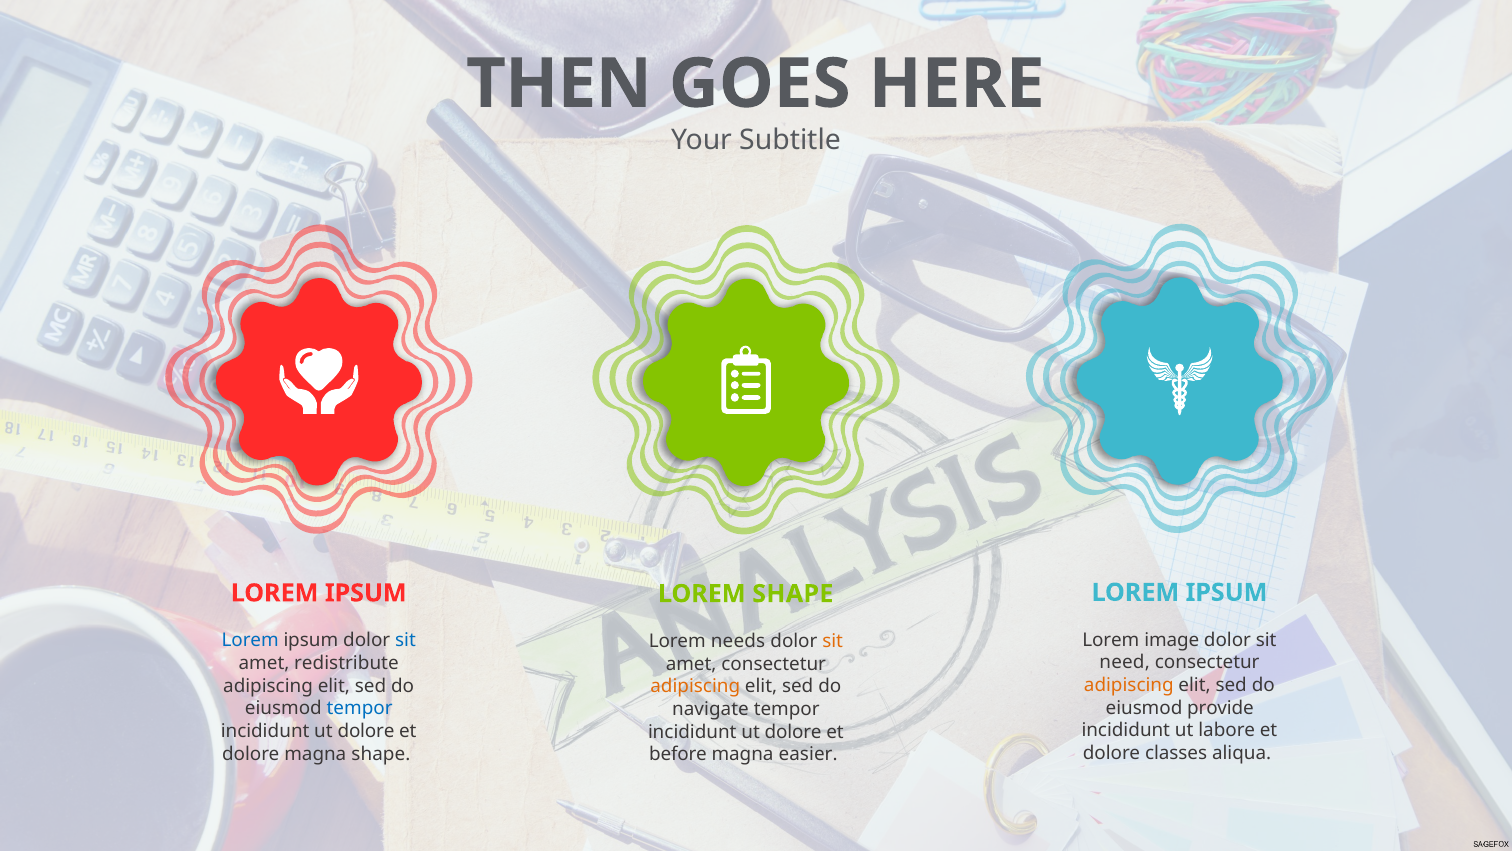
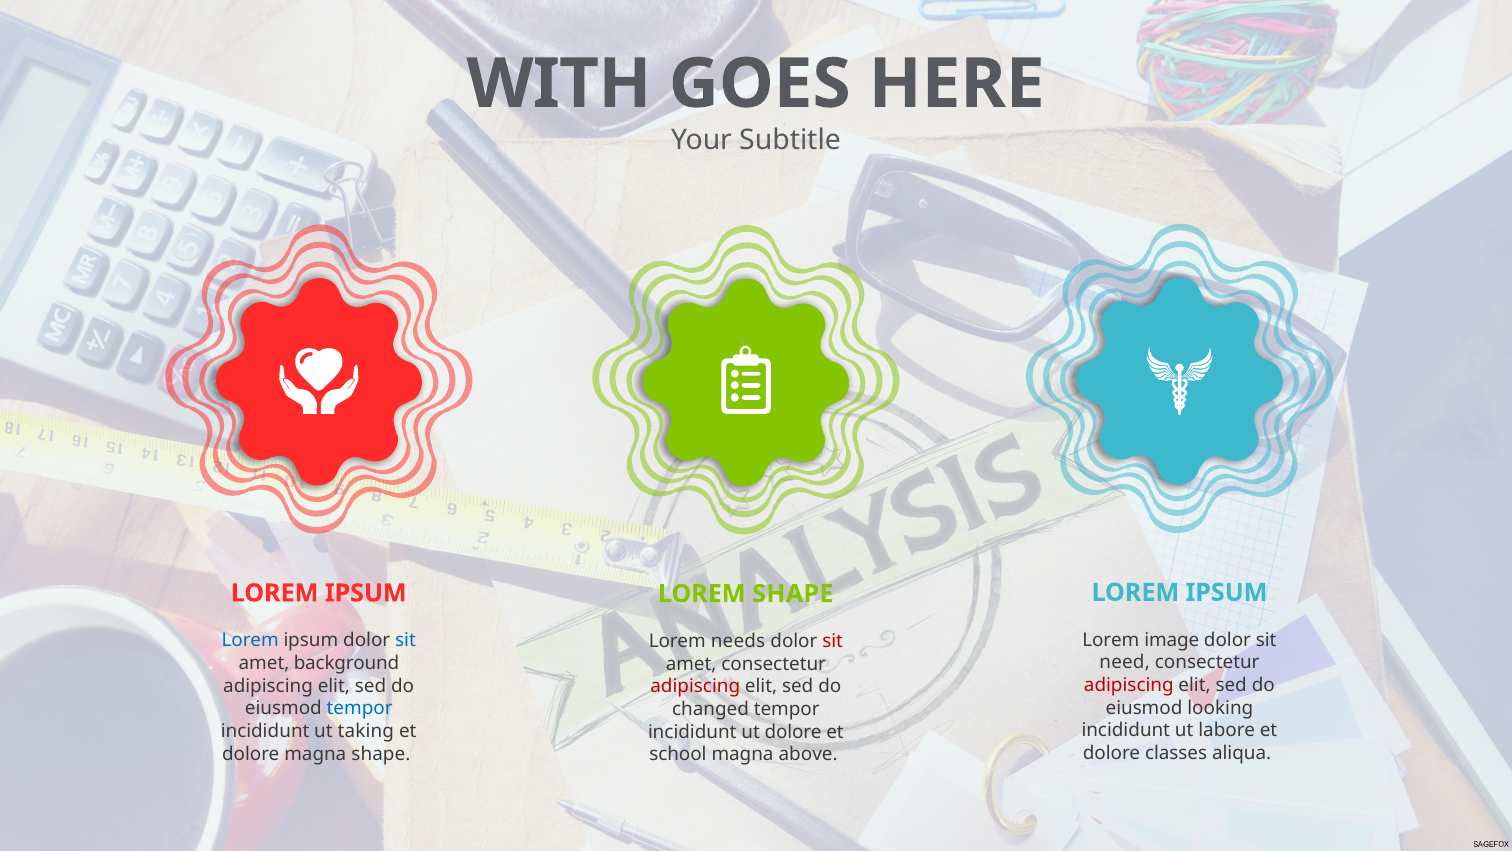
THEN: THEN -> WITH (559, 84)
sit colour: orange -> red (833, 641)
redistribute: redistribute -> background (347, 663)
adipiscing colour: orange -> red (1129, 685)
adipiscing colour: orange -> red (695, 686)
provide: provide -> looking (1220, 708)
navigate: navigate -> changed (711, 709)
dolore: dolore -> taking (366, 731)
before: before -> school (678, 754)
easier: easier -> above (808, 754)
